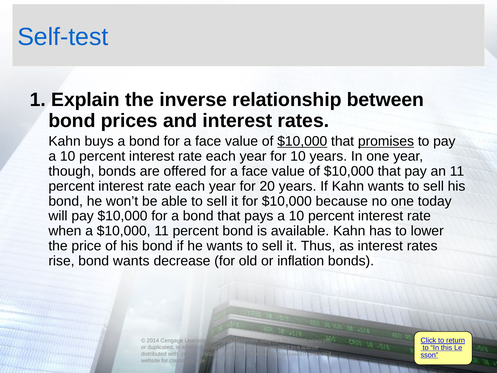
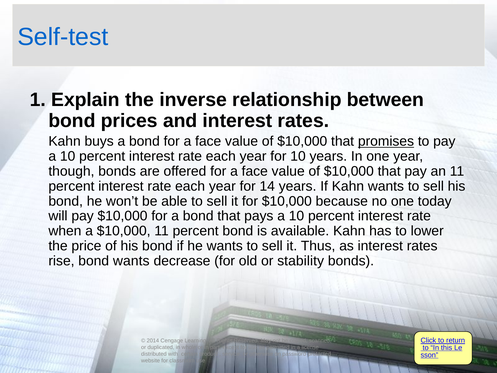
$10,000 underline: present -> none (302, 141)
20: 20 -> 14 (267, 186)
inflation: inflation -> stability (301, 261)
